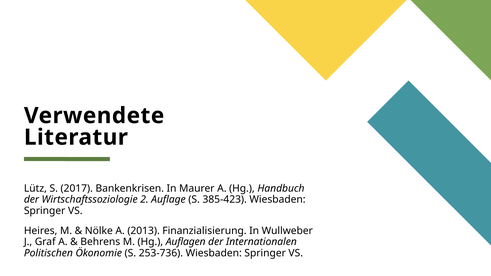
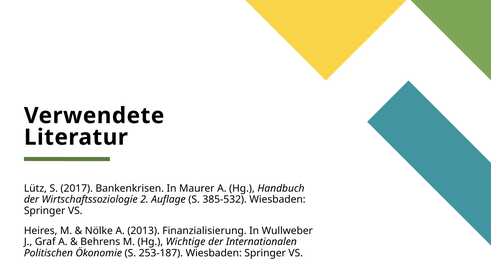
385-423: 385-423 -> 385-532 (225, 200)
Auflagen: Auflagen -> Wichtige (186, 242)
253-736: 253-736 -> 253-187 (161, 253)
